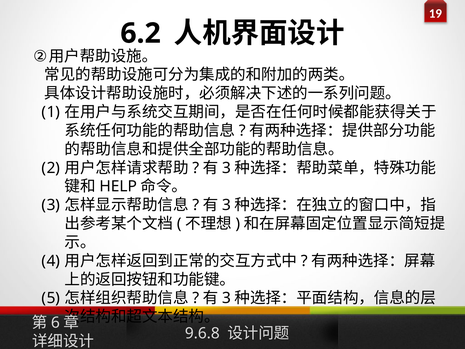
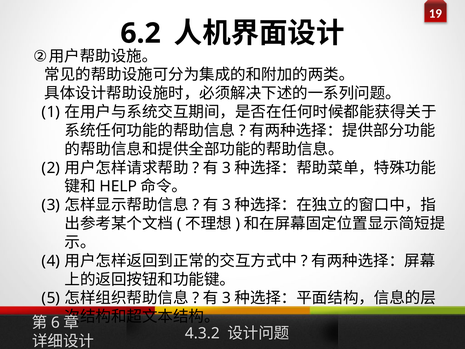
9.6.8: 9.6.8 -> 4.3.2 (202, 333)
